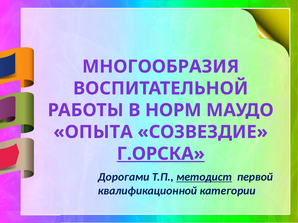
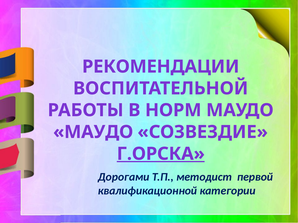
МНОГООБРАЗИЯ: МНОГООБРАЗИЯ -> РЕКОМЕНДАЦИИ (161, 67)
ОПЫТА: ОПЫТА -> МАУДО (93, 132)
методист underline: present -> none (204, 177)
